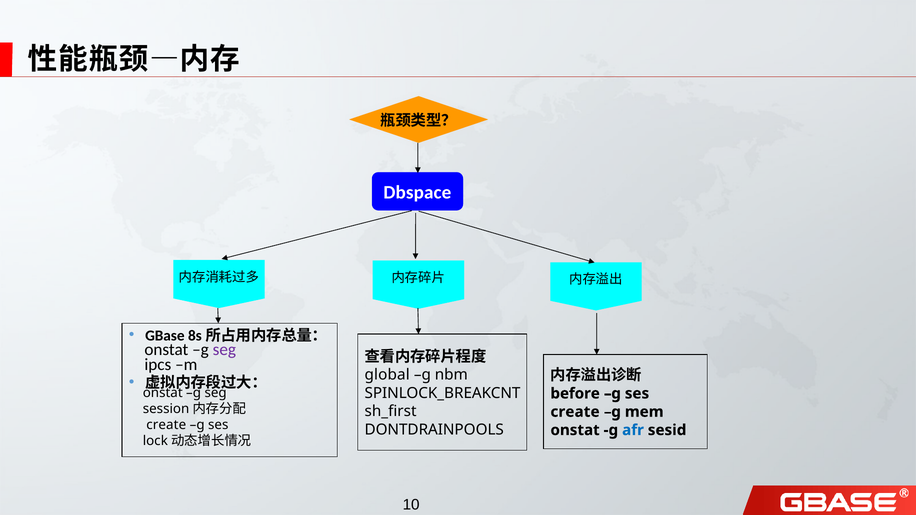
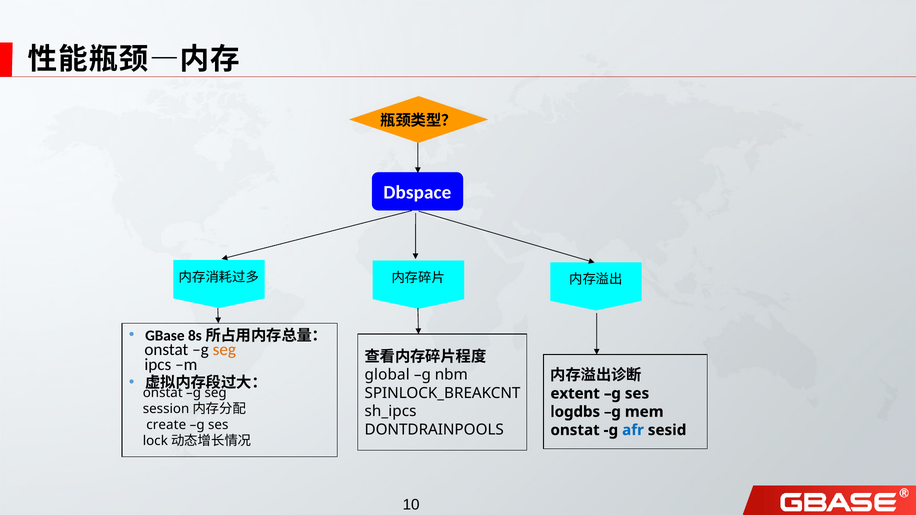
seg colour: purple -> orange (224, 350)
before: before -> extent (575, 394)
sh_first: sh_first -> sh_ipcs (391, 412)
create: create -> logdbs (575, 412)
